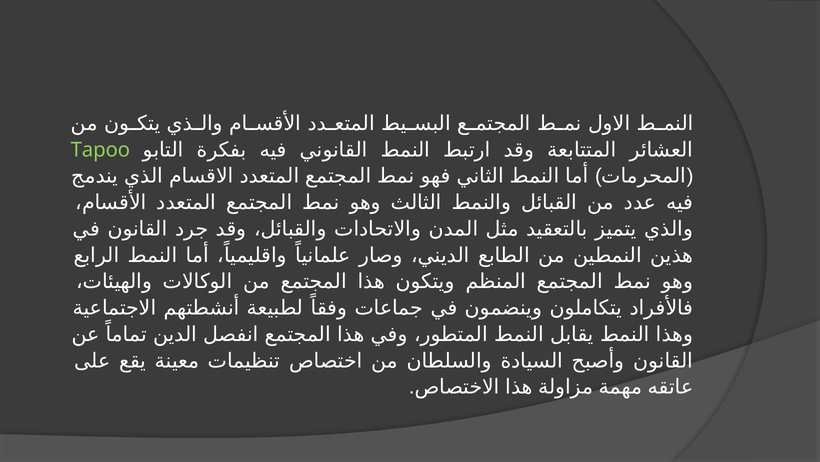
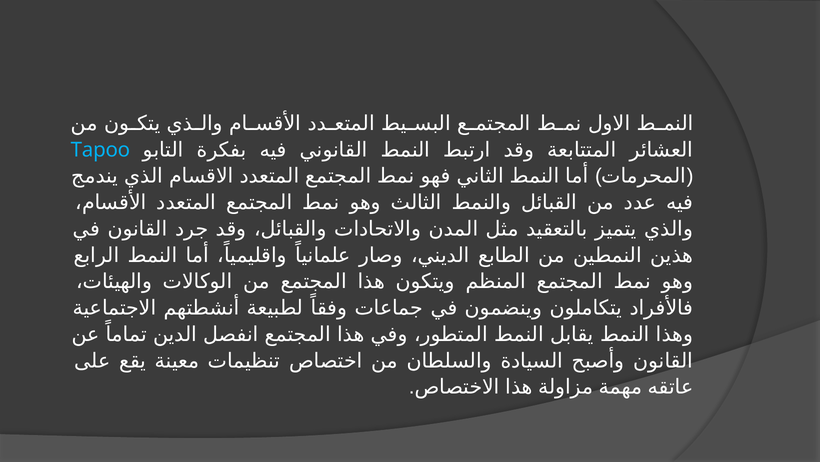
Tapoo colour: light green -> light blue (100, 150)
